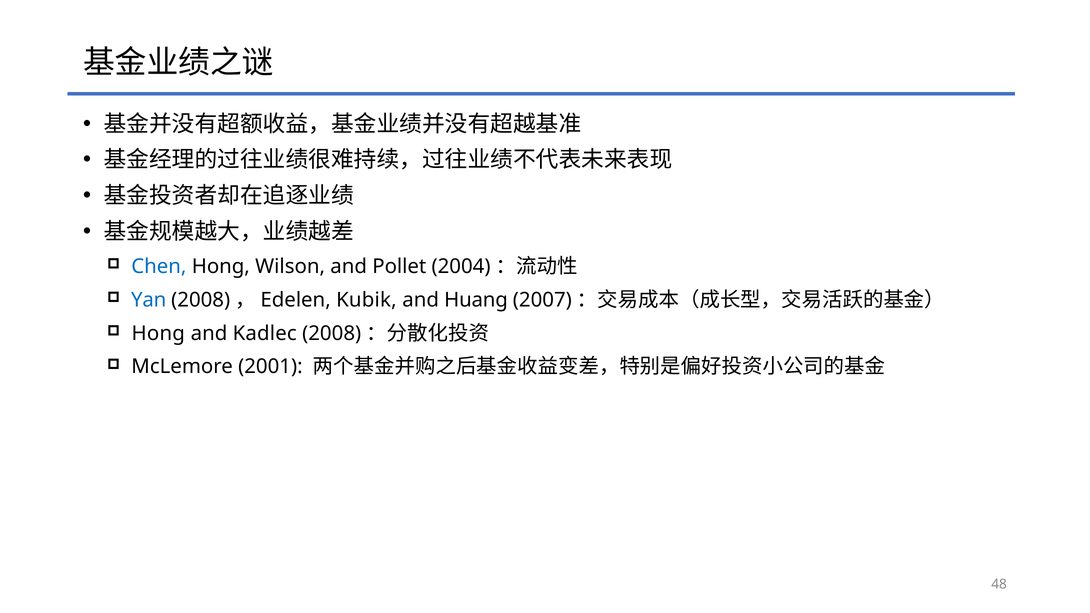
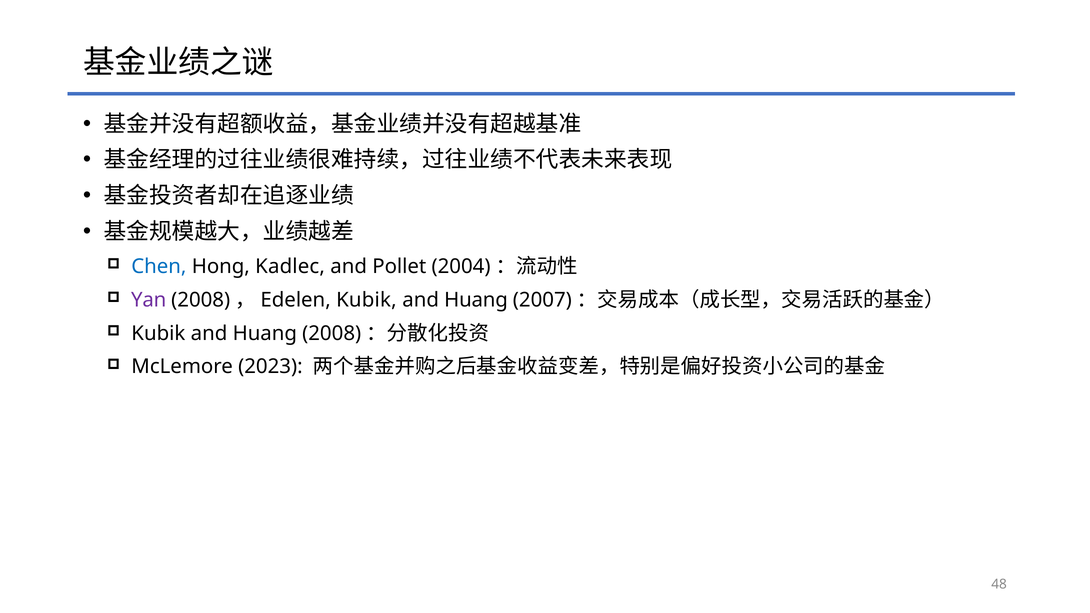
Wilson: Wilson -> Kadlec (290, 266)
Yan colour: blue -> purple (149, 300)
Hong: Hong -> Kubik (158, 333)
Kadlec: Kadlec -> Huang (265, 333)
2001: 2001 -> 2023 (270, 367)
